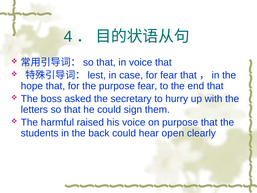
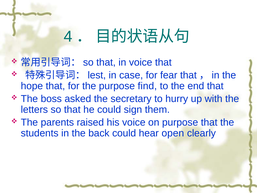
purpose fear: fear -> find (147, 86)
harmful: harmful -> parents (57, 122)
